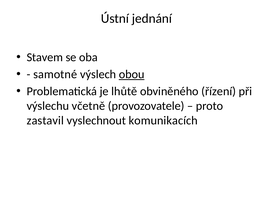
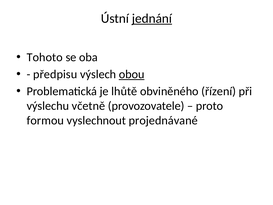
jednání underline: none -> present (152, 18)
Stavem: Stavem -> Tohoto (45, 57)
samotné: samotné -> předpisu (55, 74)
zastavil: zastavil -> formou (45, 120)
komunikacích: komunikacích -> projednávané (163, 120)
